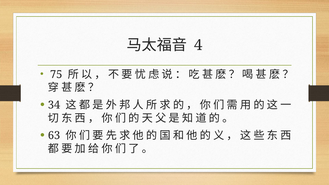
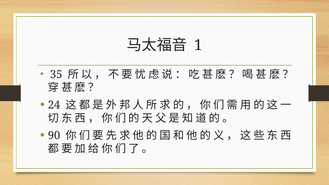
4: 4 -> 1 (198, 45)
75: 75 -> 35 (56, 74)
34: 34 -> 24 (54, 105)
63: 63 -> 90 (54, 136)
